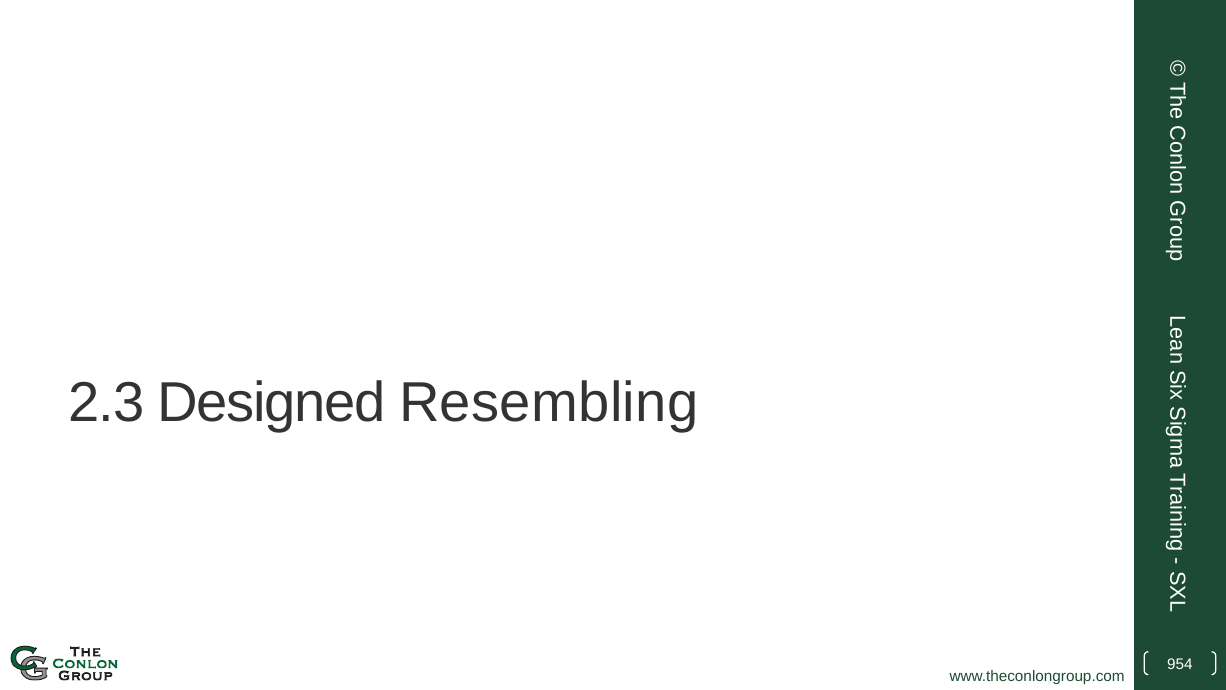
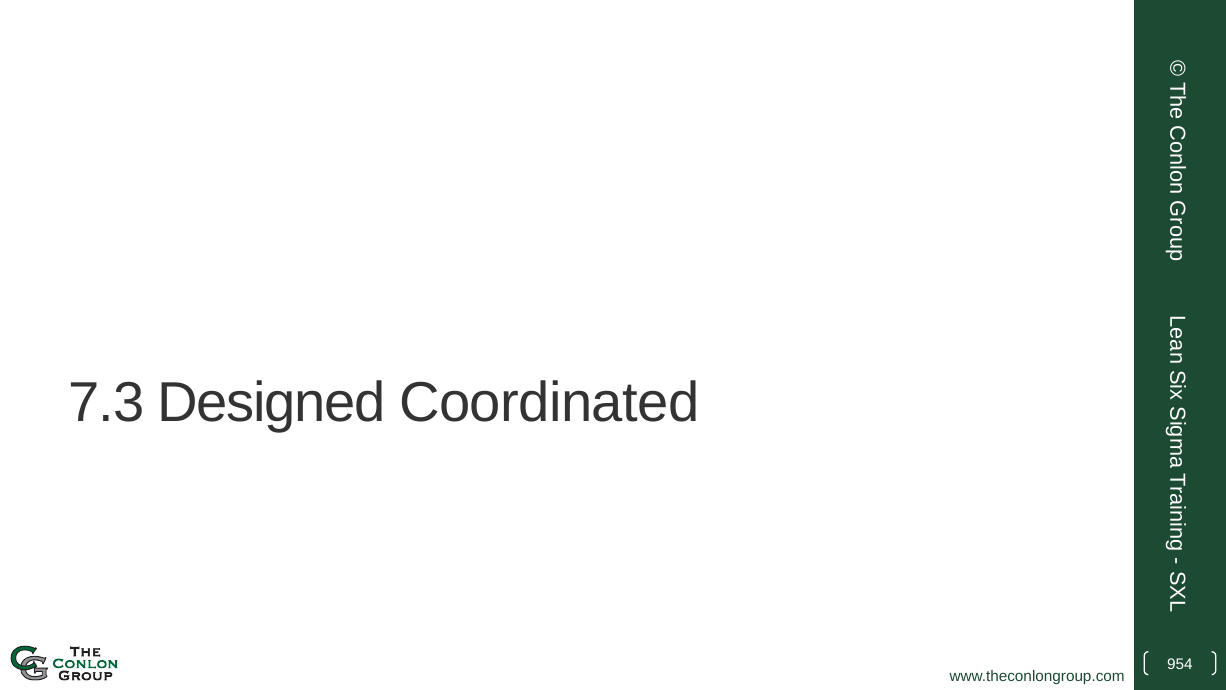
2.3: 2.3 -> 7.3 (107, 403)
Resembling: Resembling -> Coordinated (549, 403)
